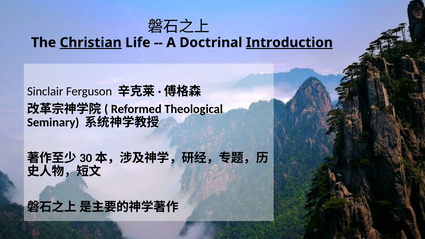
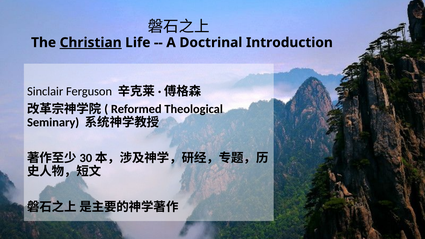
Introduction underline: present -> none (289, 43)
